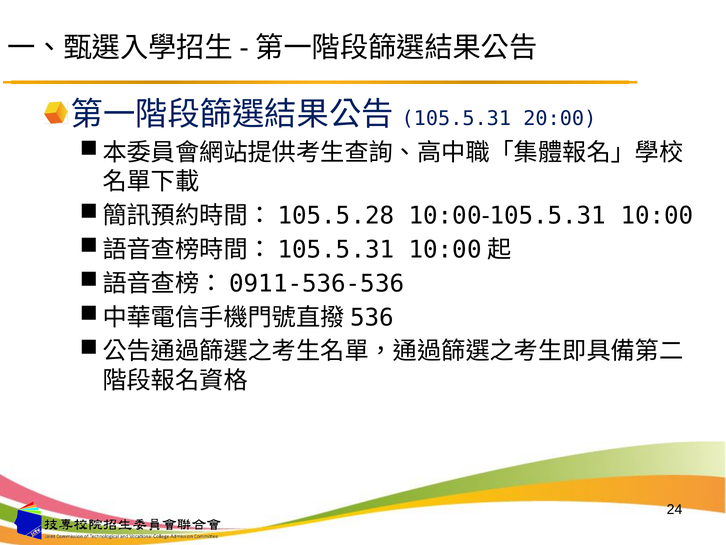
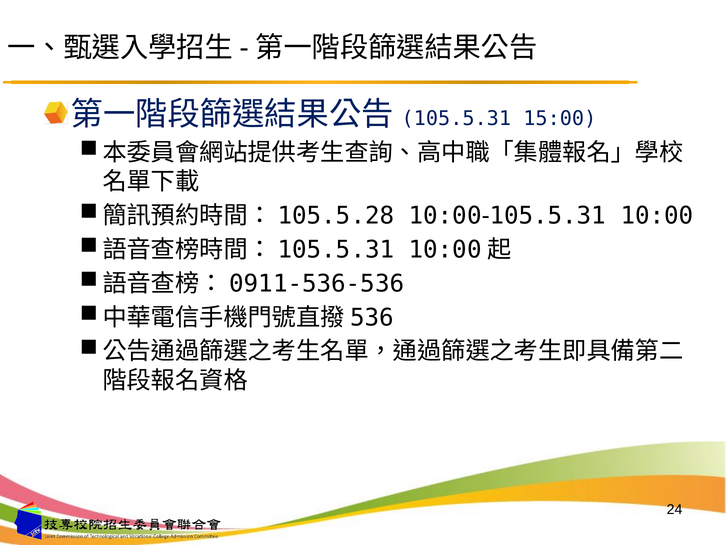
20:00: 20:00 -> 15:00 (560, 119)
